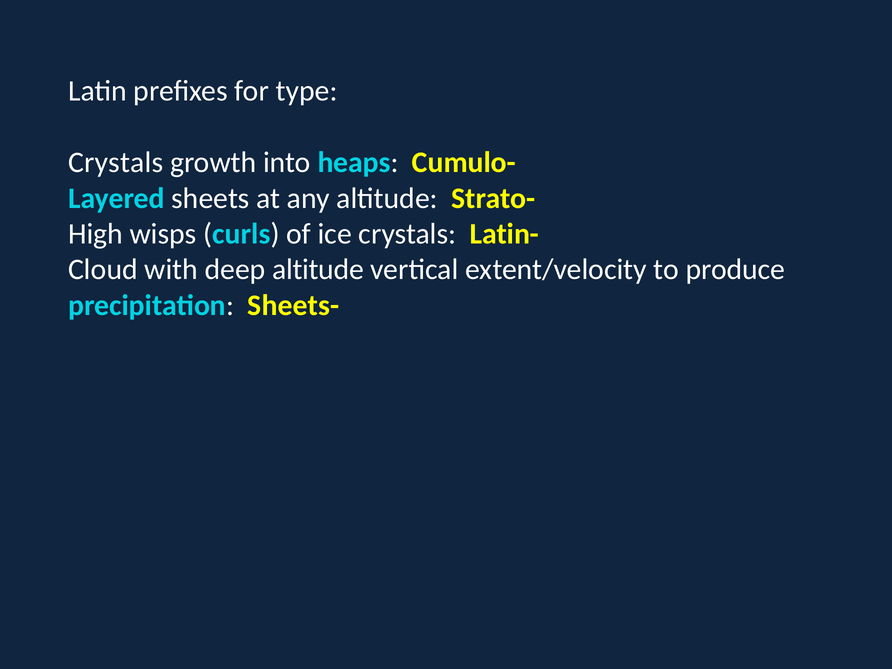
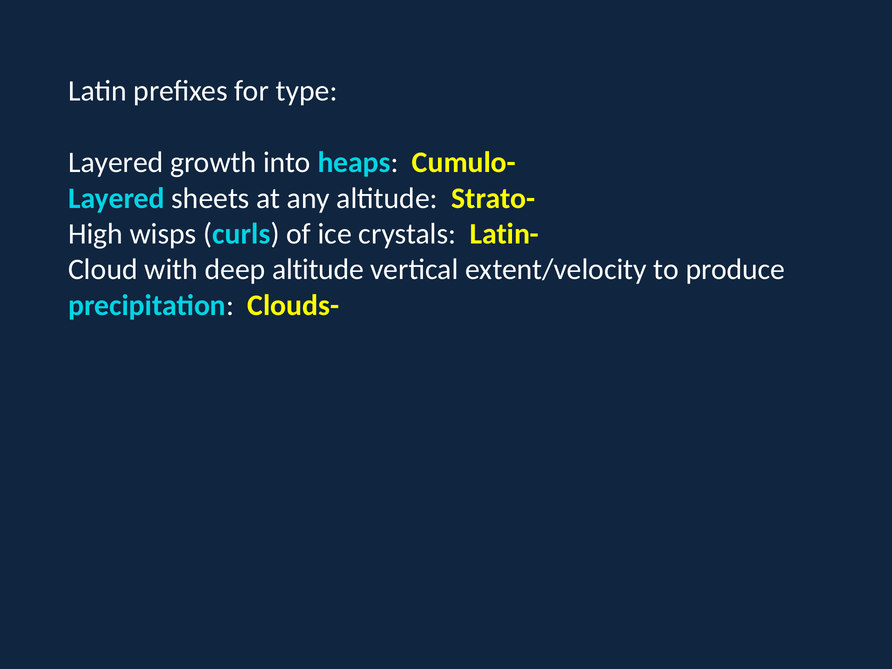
Crystals: Crystals -> Layered (116, 163)
Sheets-: Sheets- -> Clouds- (293, 305)
